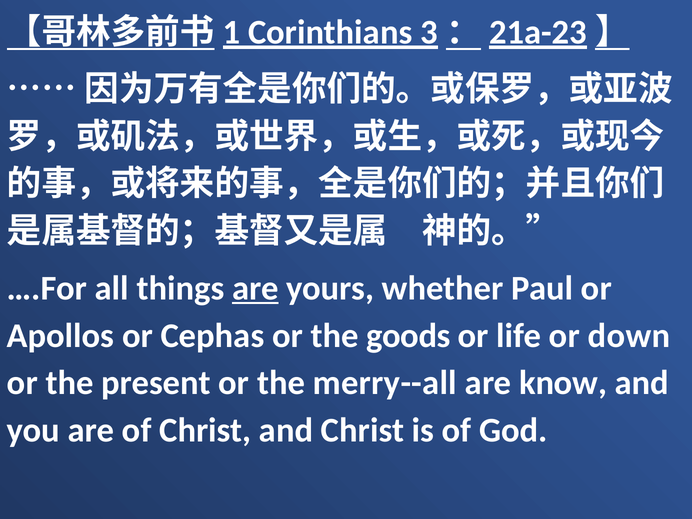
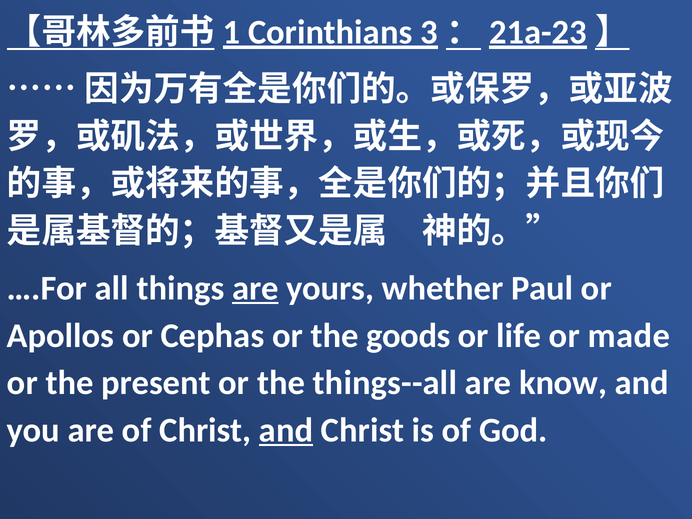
down: down -> made (629, 336)
merry--all: merry--all -> things--all (385, 383)
and underline: none -> present (286, 430)
